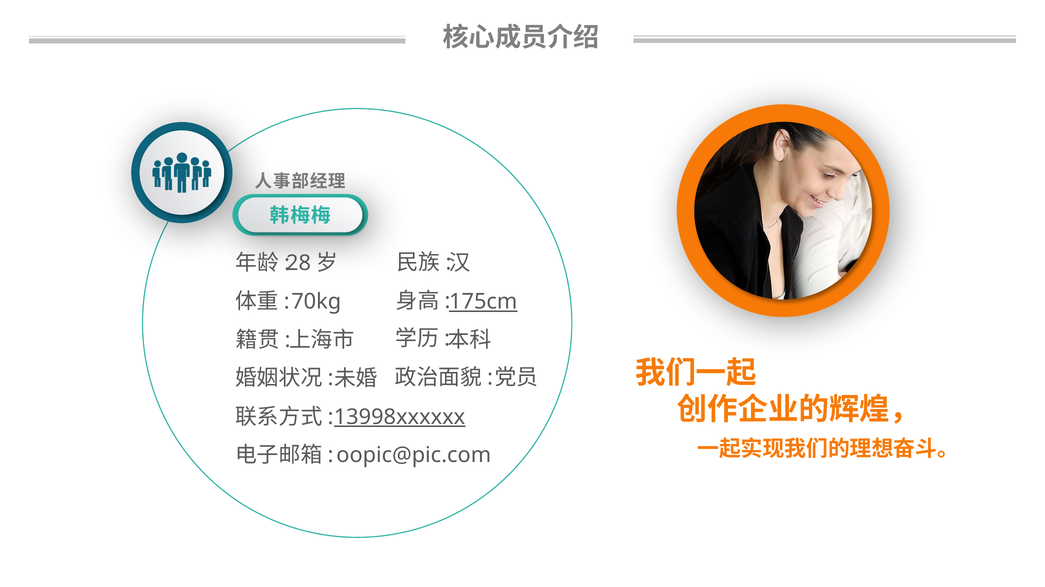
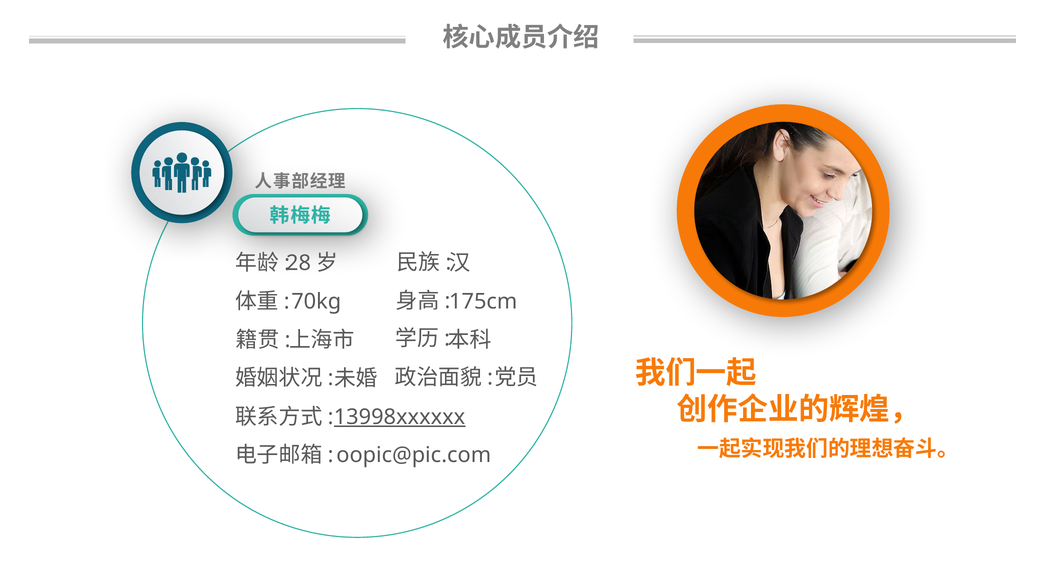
175cm underline: present -> none (483, 302)
